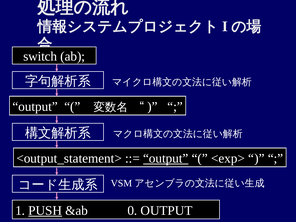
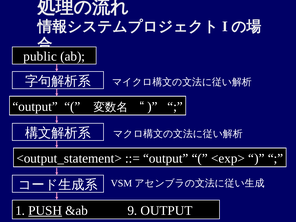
switch: switch -> public (40, 56)
output underline: present -> none (166, 158)
0: 0 -> 9 (132, 210)
